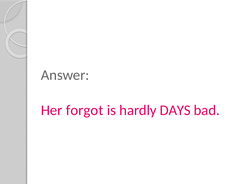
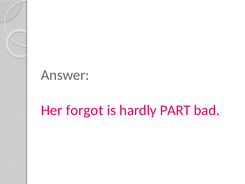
DAYS: DAYS -> PART (175, 110)
